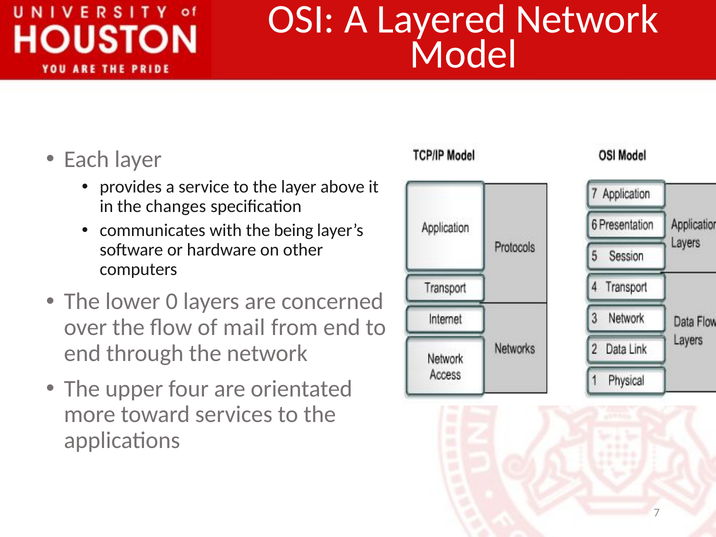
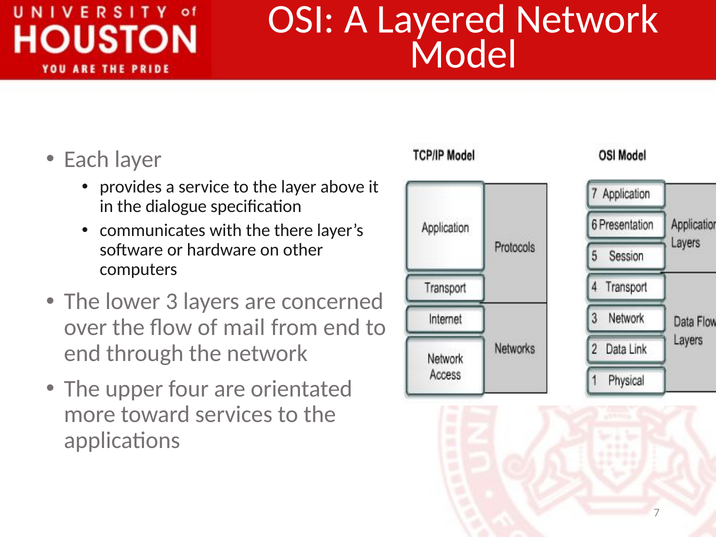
changes: changes -> dialogue (176, 206)
being: being -> there (294, 230)
0: 0 -> 3 (172, 302)
